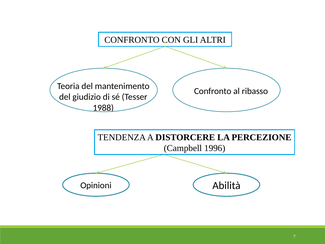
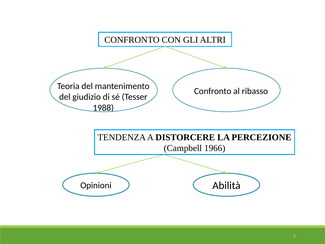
1996: 1996 -> 1966 (215, 148)
